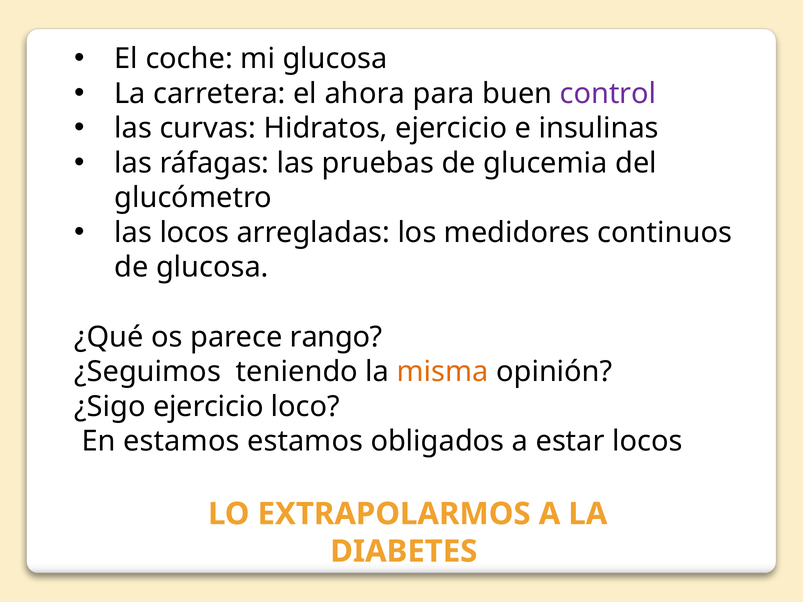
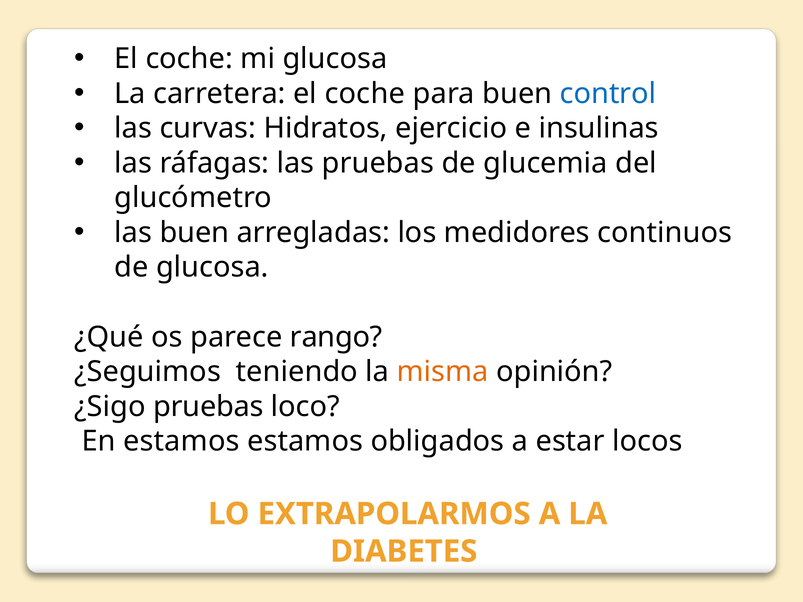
carretera el ahora: ahora -> coche (365, 94)
control colour: purple -> blue (608, 94)
las locos: locos -> buen (194, 233)
¿Sigo ejercicio: ejercicio -> pruebas (208, 407)
